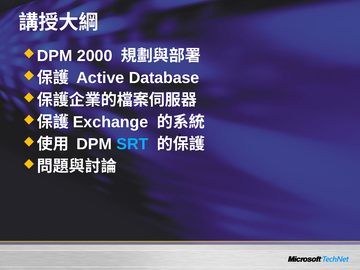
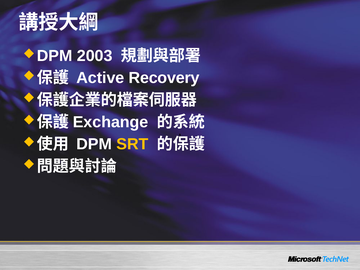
2000: 2000 -> 2003 (95, 56)
Database: Database -> Recovery (164, 78)
SRT colour: light blue -> yellow (132, 144)
